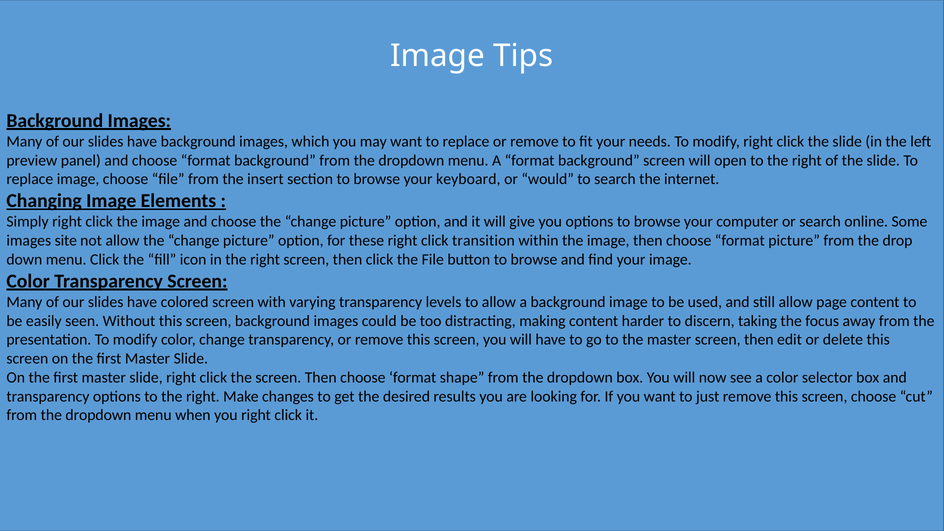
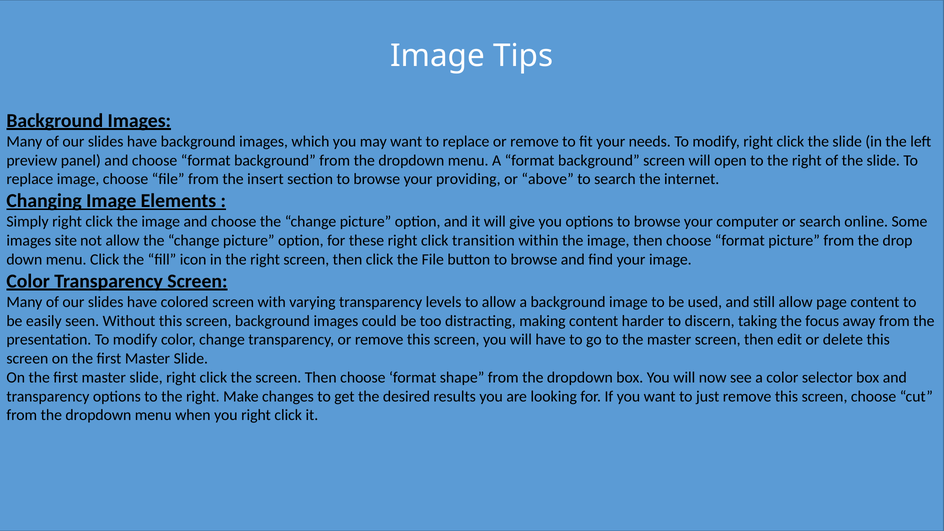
keyboard: keyboard -> providing (468, 179)
would: would -> above (548, 179)
